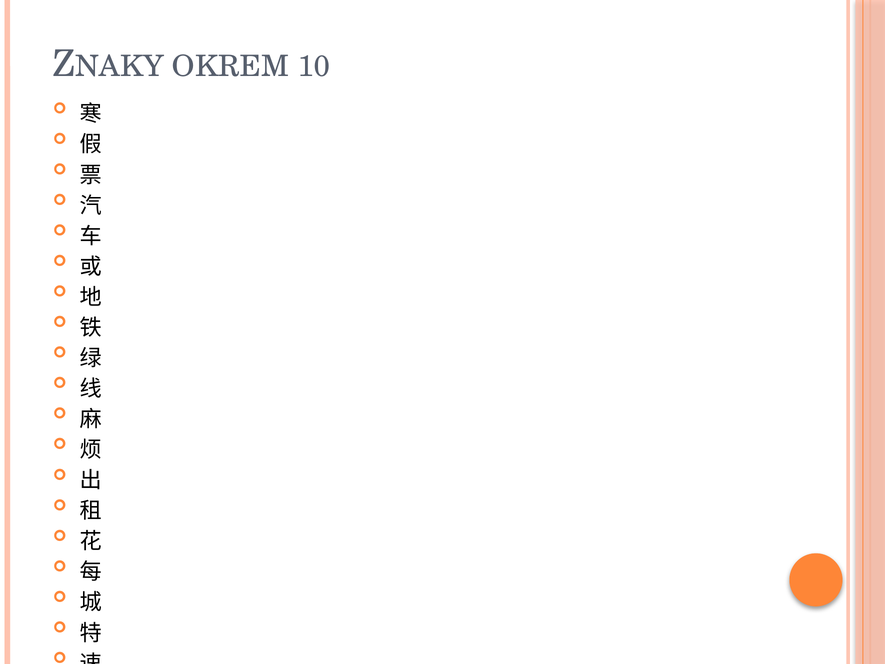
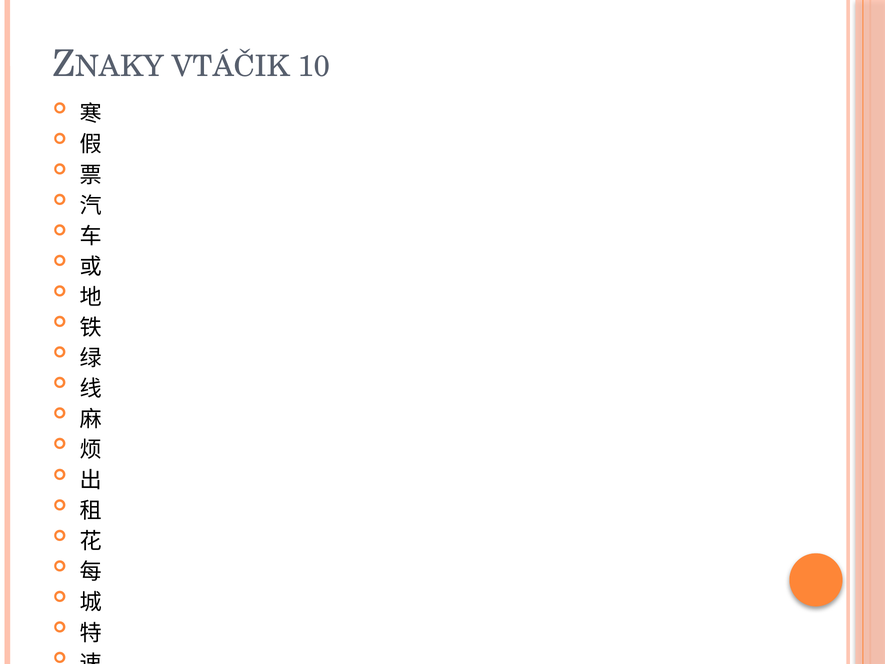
OKREM: OKREM -> VTÁČIK (231, 66)
